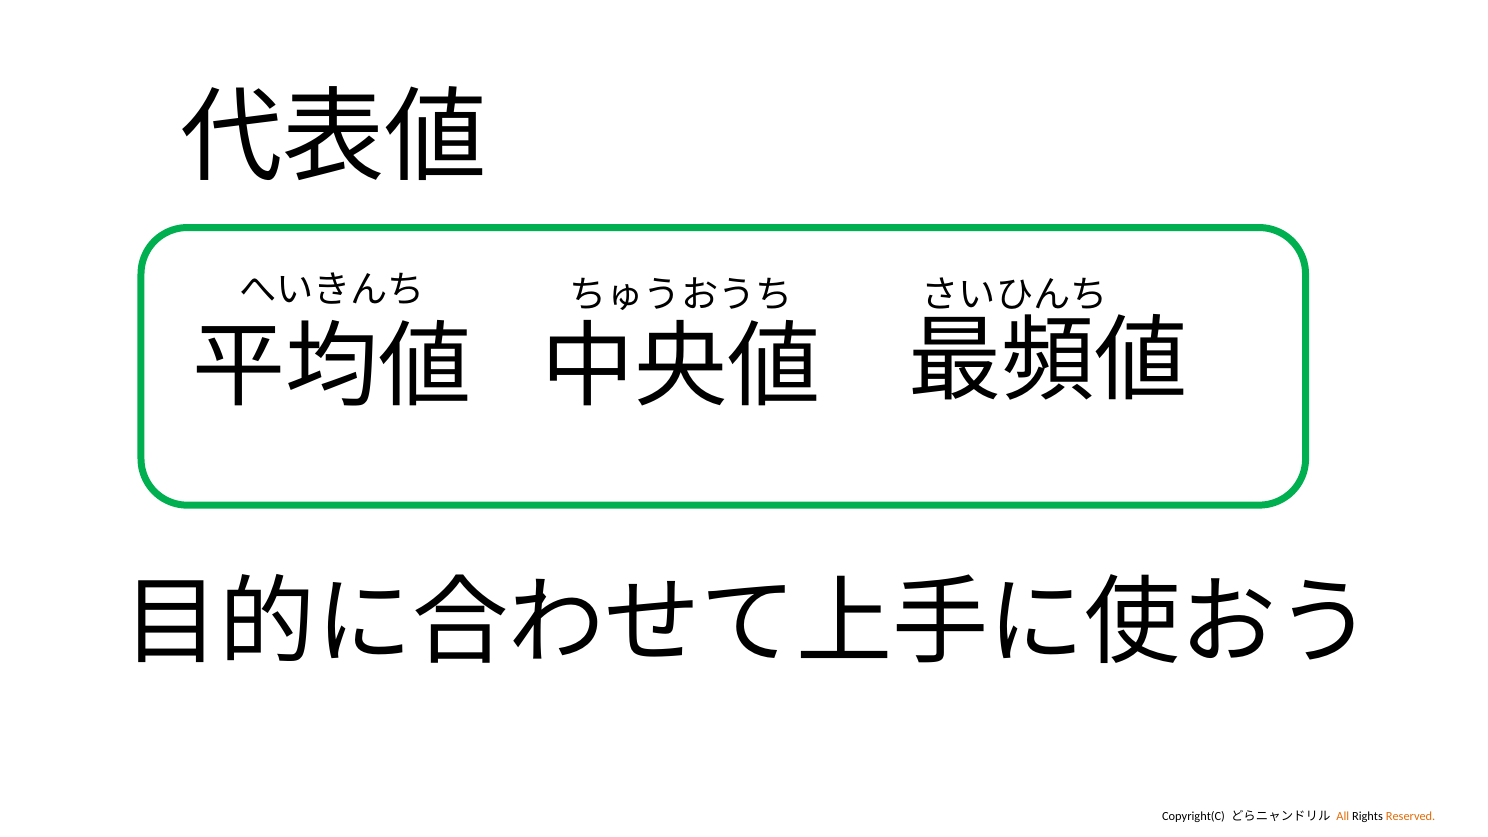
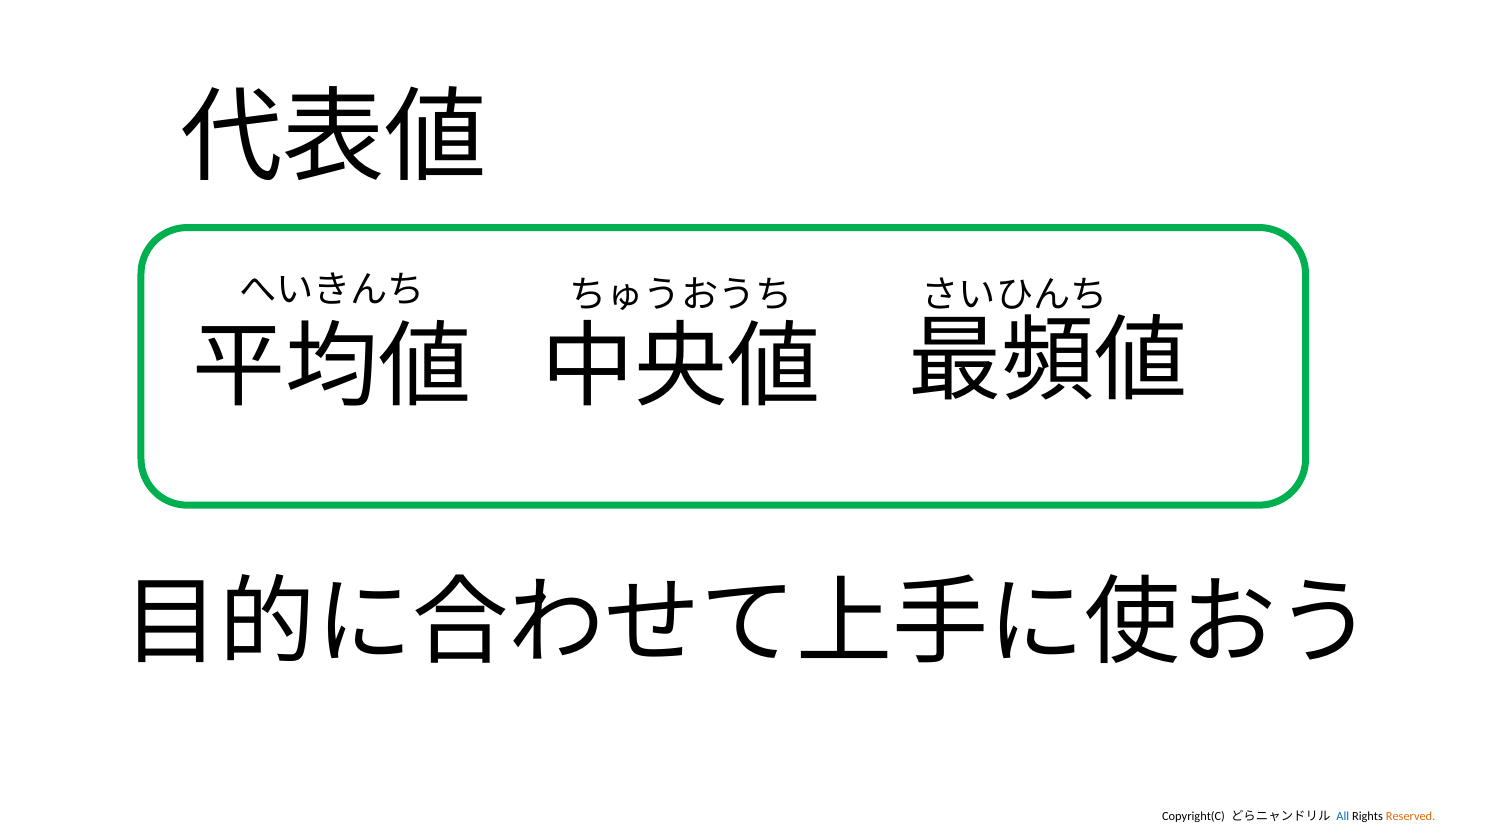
All colour: orange -> blue (1343, 816)
